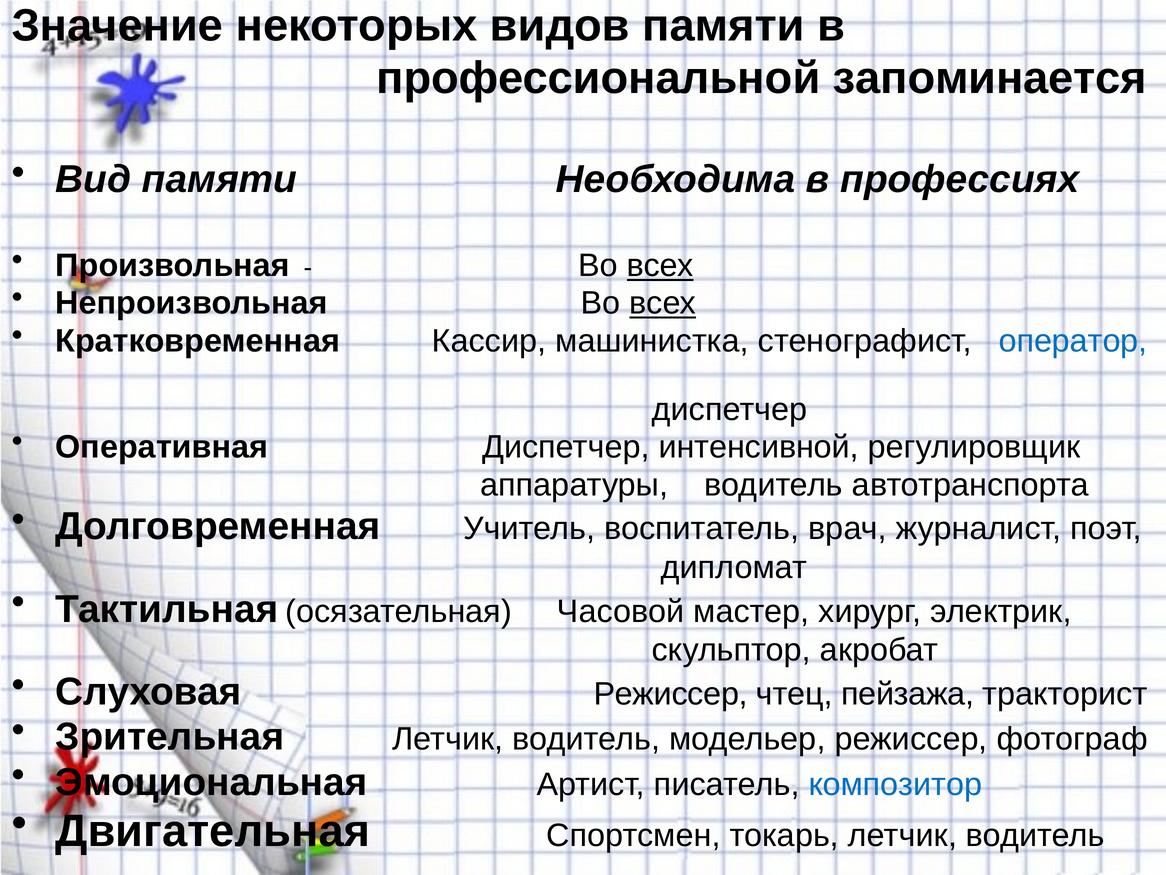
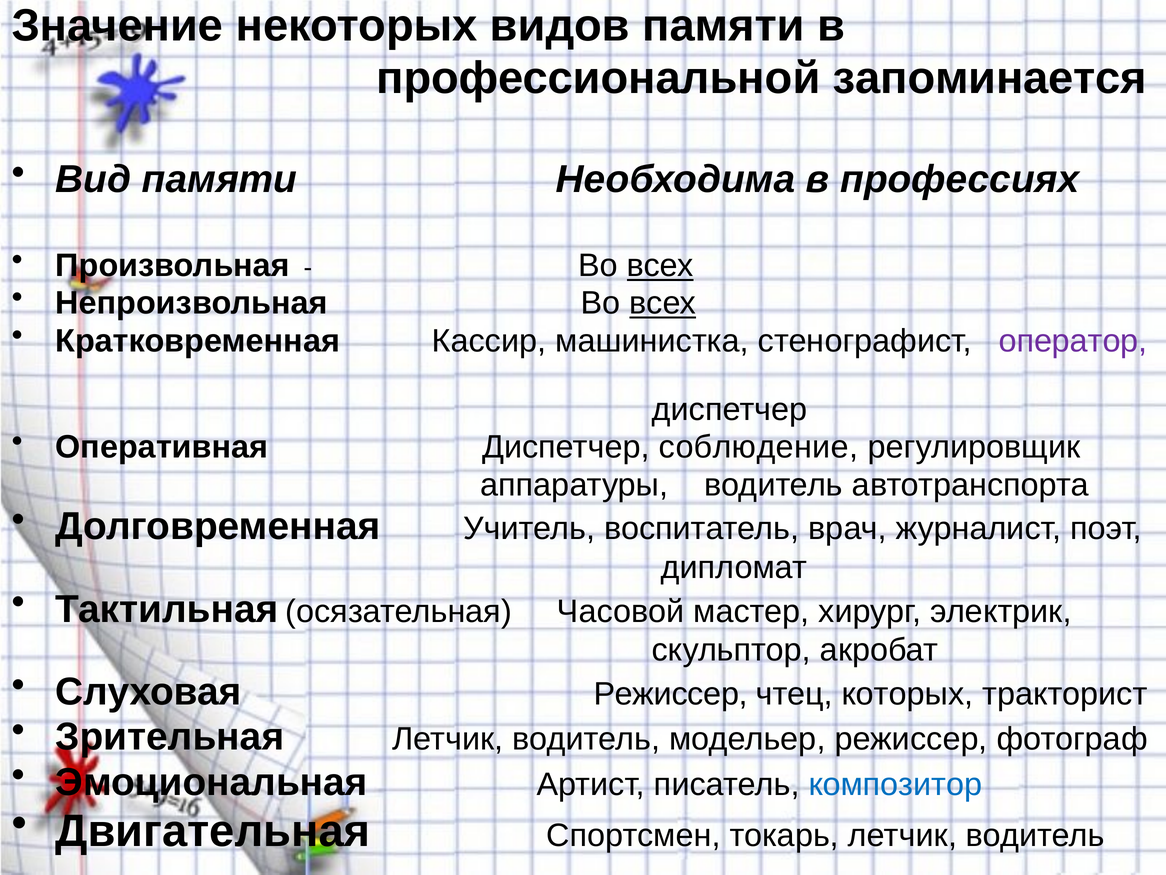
оператор colour: blue -> purple (1073, 341)
интенсивной: интенсивной -> соблюдение (759, 447)
пейзажа: пейзажа -> которых (908, 694)
